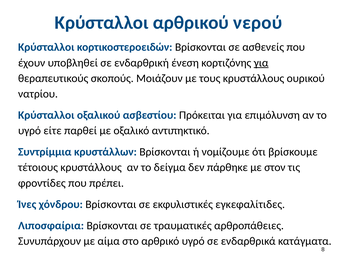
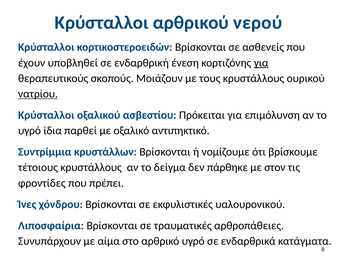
νατρίου underline: none -> present (38, 94)
είτε: είτε -> ίδια (53, 131)
εγκεφαλίτιδες: εγκεφαλίτιδες -> υαλουρονικού (250, 204)
